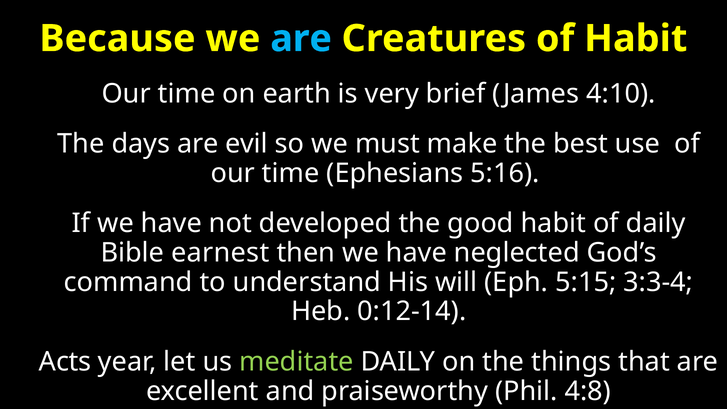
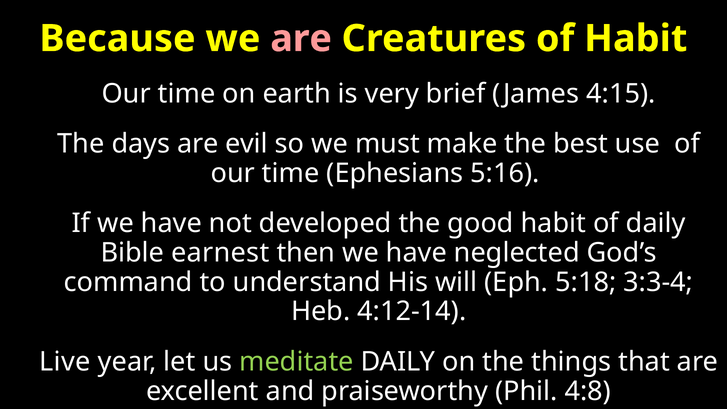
are colour: light blue -> pink (301, 39)
4:10: 4:10 -> 4:15 (621, 94)
5:15: 5:15 -> 5:18 (586, 282)
0:12-14: 0:12-14 -> 4:12-14 (412, 311)
Acts: Acts -> Live (65, 362)
